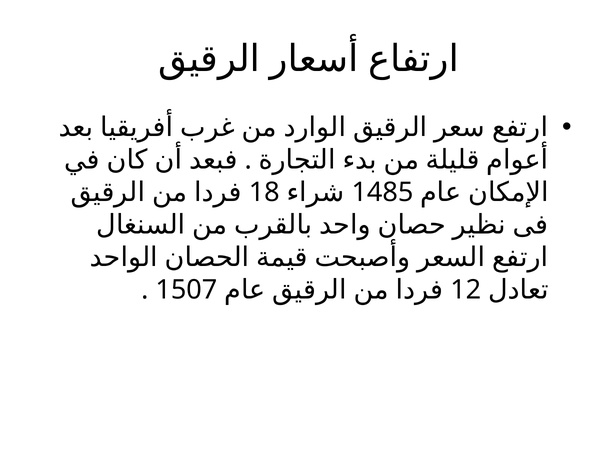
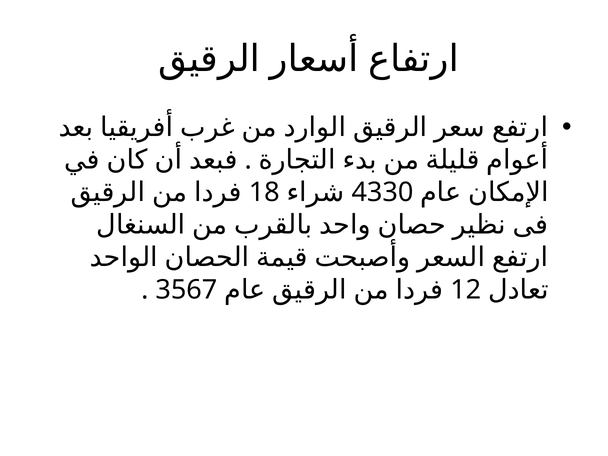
1485: 1485 -> 4330 (382, 192)
1507: 1507 -> 3567 (186, 290)
